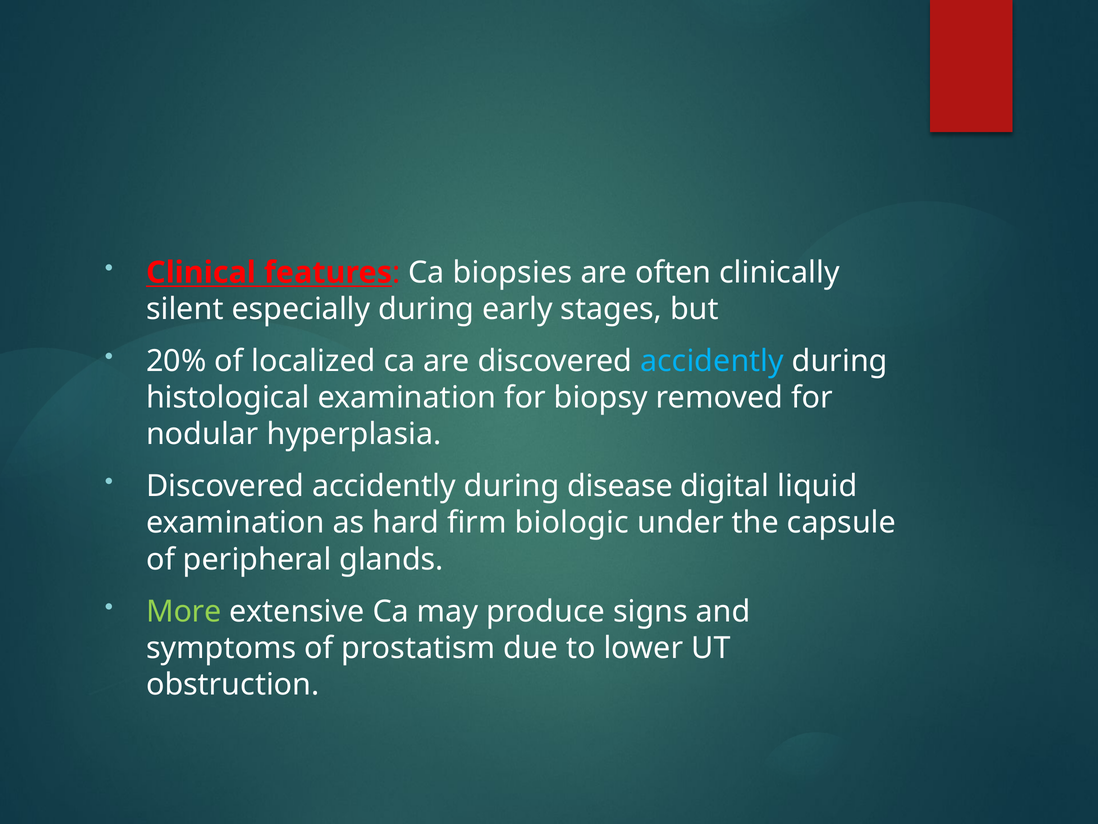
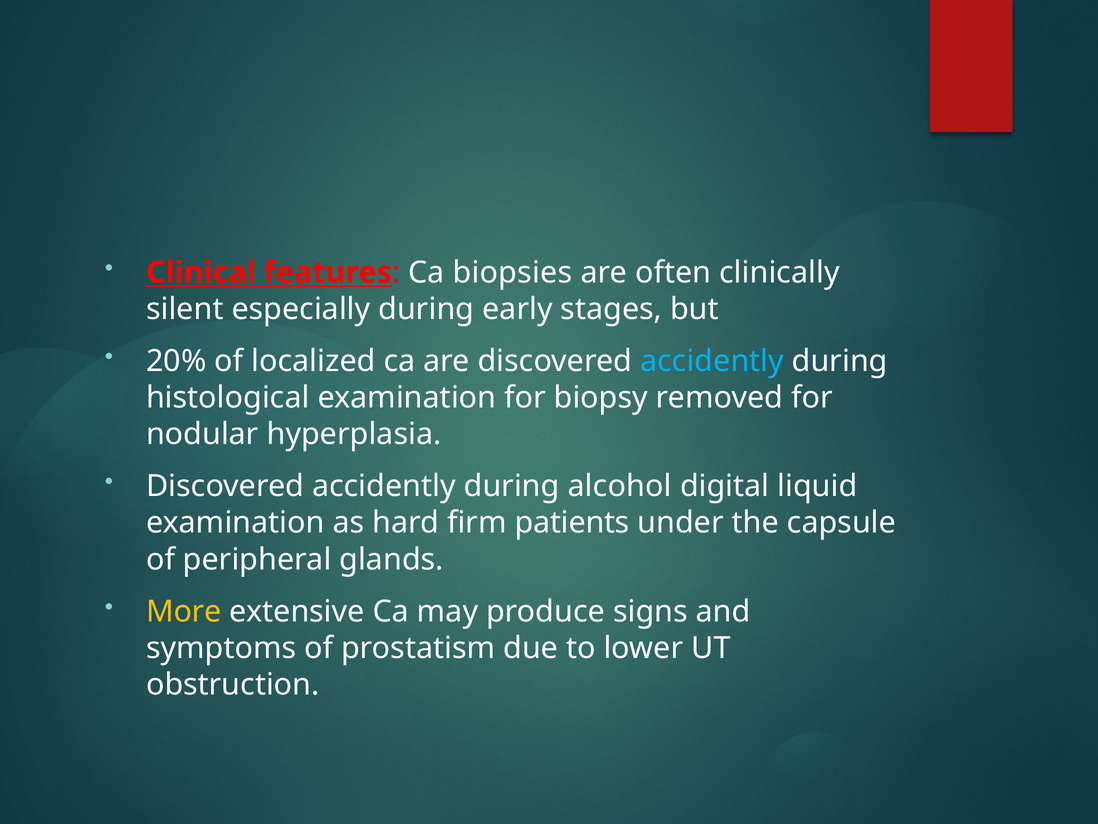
disease: disease -> alcohol (620, 486)
biologic: biologic -> patients (572, 523)
More colour: light green -> yellow (184, 611)
